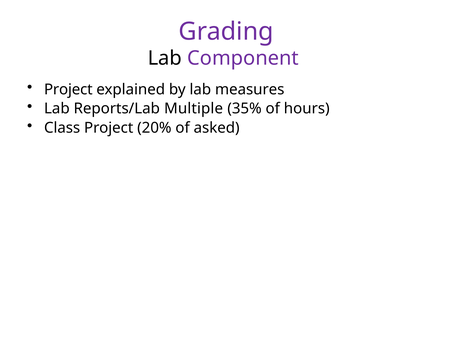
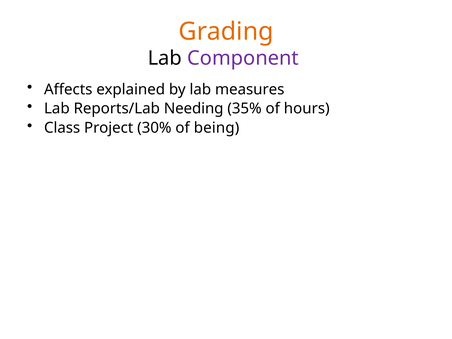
Grading colour: purple -> orange (226, 32)
Project: Project -> Affects (68, 89)
Multiple: Multiple -> Needing (194, 109)
20%: 20% -> 30% (154, 128)
asked: asked -> being (217, 128)
